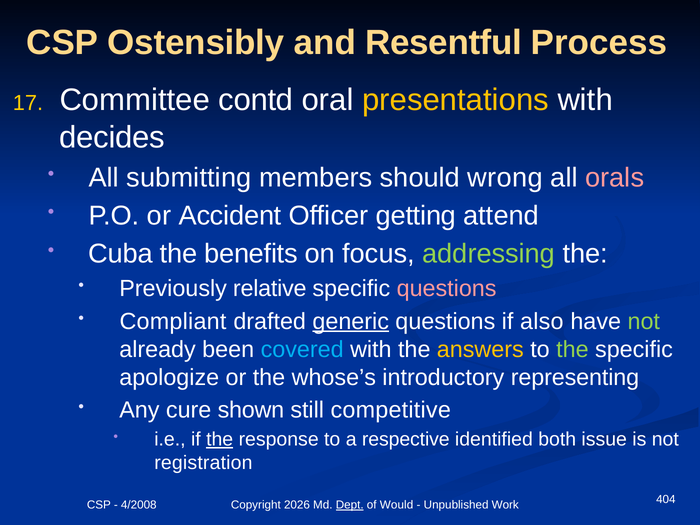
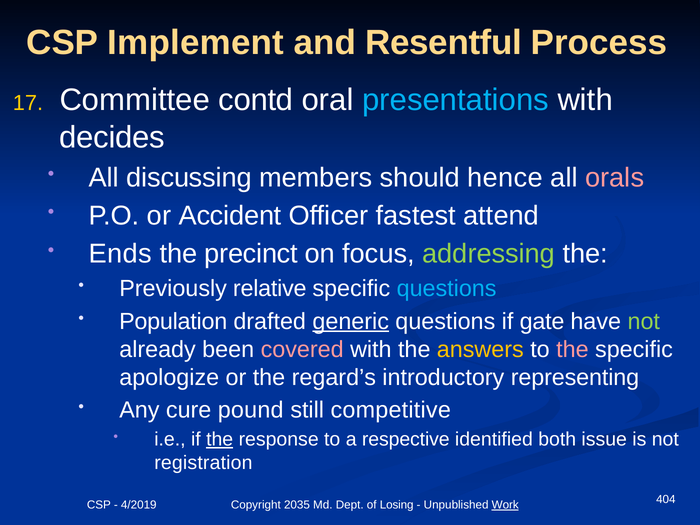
Ostensibly: Ostensibly -> Implement (196, 43)
presentations colour: yellow -> light blue (455, 100)
submitting: submitting -> discussing (189, 178)
wrong: wrong -> hence (505, 178)
getting: getting -> fastest (416, 216)
Cuba: Cuba -> Ends (120, 254)
benefits: benefits -> precinct (251, 254)
questions colour: pink -> light blue (447, 289)
Compliant: Compliant -> Population (173, 321)
also: also -> gate (542, 321)
covered colour: light blue -> pink (302, 349)
the colour: light green -> pink (572, 349)
whose’s: whose’s -> regard’s (334, 377)
shown: shown -> pound (251, 410)
4/2008: 4/2008 -> 4/2019 (139, 505)
2026: 2026 -> 2035 (297, 505)
Dept underline: present -> none (350, 505)
Would: Would -> Losing (397, 505)
Work underline: none -> present (505, 505)
